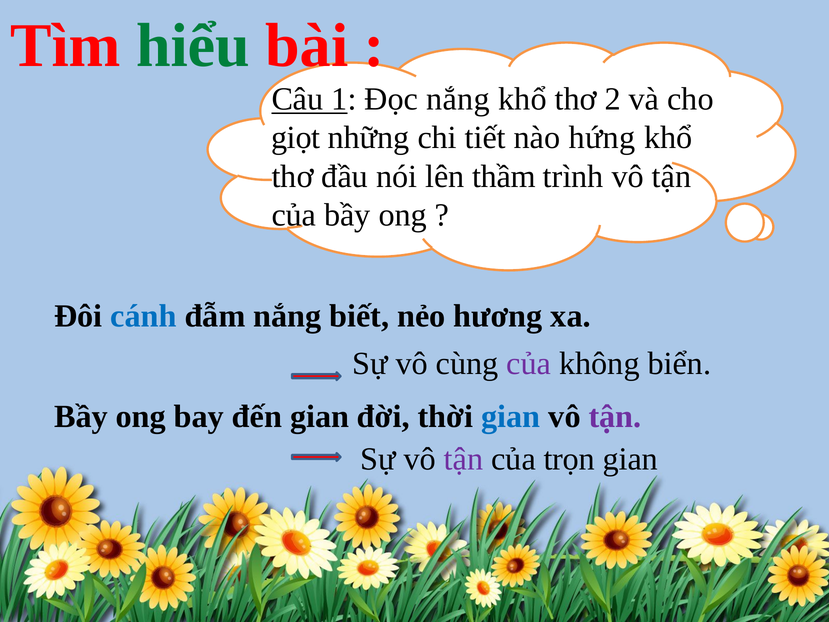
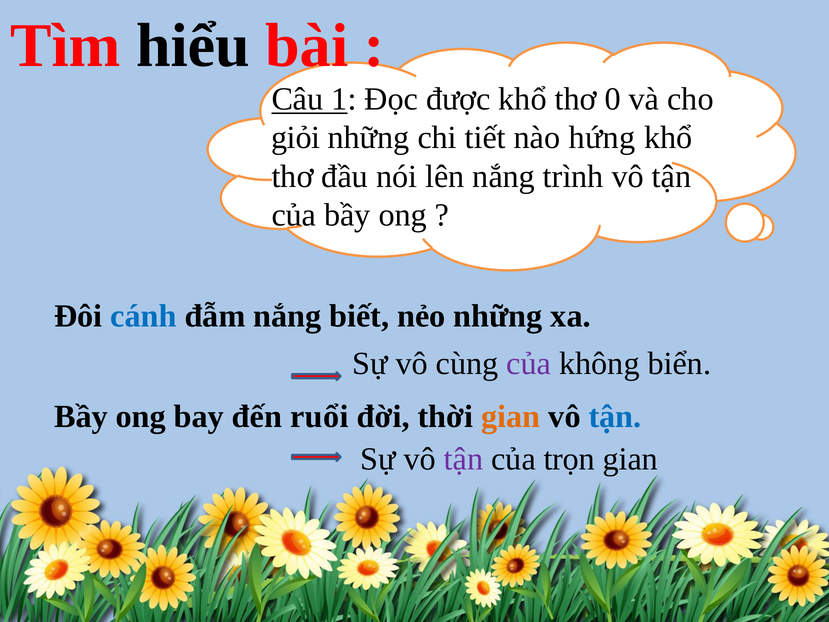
hiểu colour: green -> black (193, 46)
Đọc nắng: nắng -> được (458, 99)
2: 2 -> 0 (613, 99)
giọt: giọt -> giỏi (296, 138)
lên thầm: thầm -> nắng (504, 176)
nẻo hương: hương -> những (498, 316)
đến gian: gian -> ruổi (319, 416)
gian colour: blue -> orange (511, 416)
tận colour: purple -> blue (615, 416)
